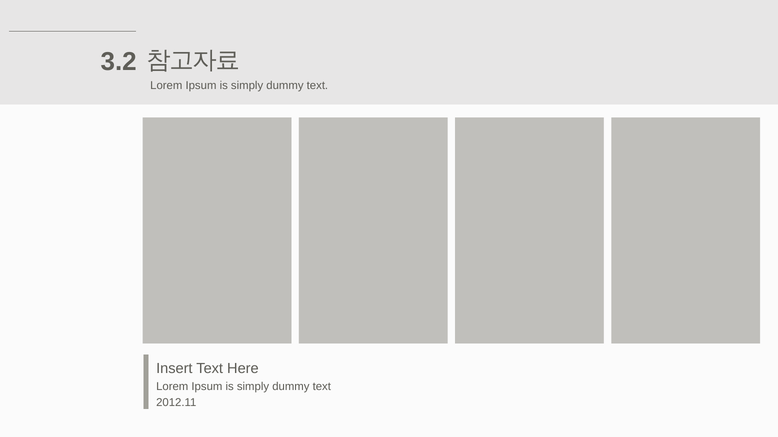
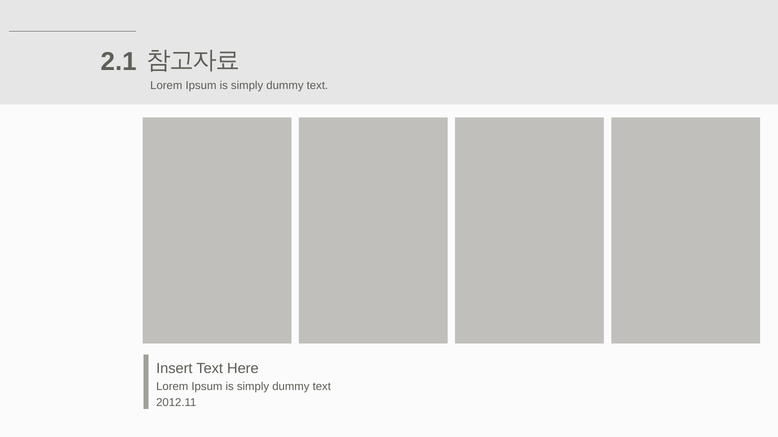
3.2: 3.2 -> 2.1 (119, 62)
